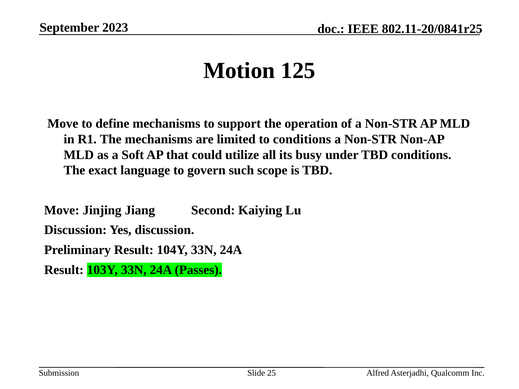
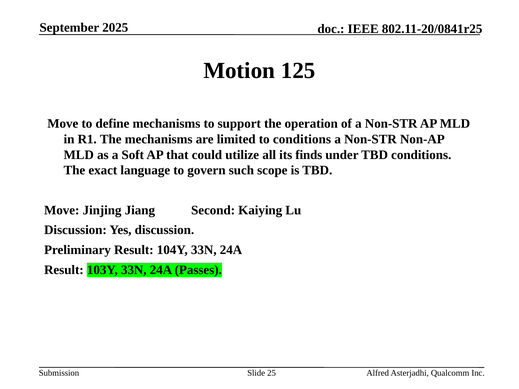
2023: 2023 -> 2025 (115, 28)
busy: busy -> finds (309, 155)
